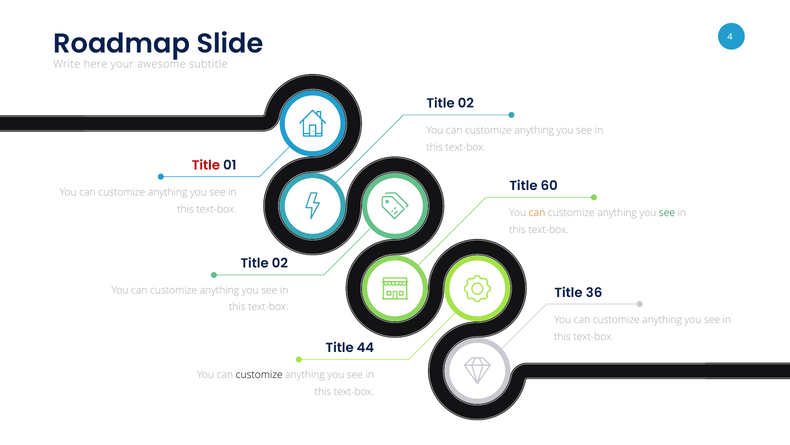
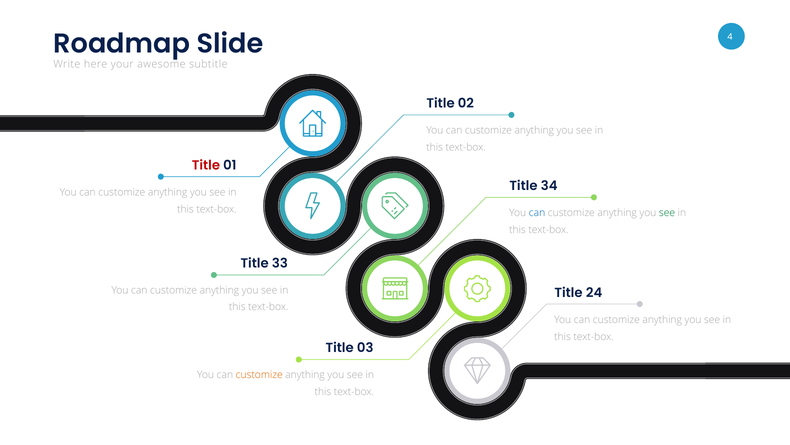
60: 60 -> 34 (549, 186)
can colour: orange -> blue (537, 213)
02: 02 -> 33 (280, 263)
36: 36 -> 24 (594, 292)
44: 44 -> 03 (365, 348)
customize colour: black -> orange (259, 375)
